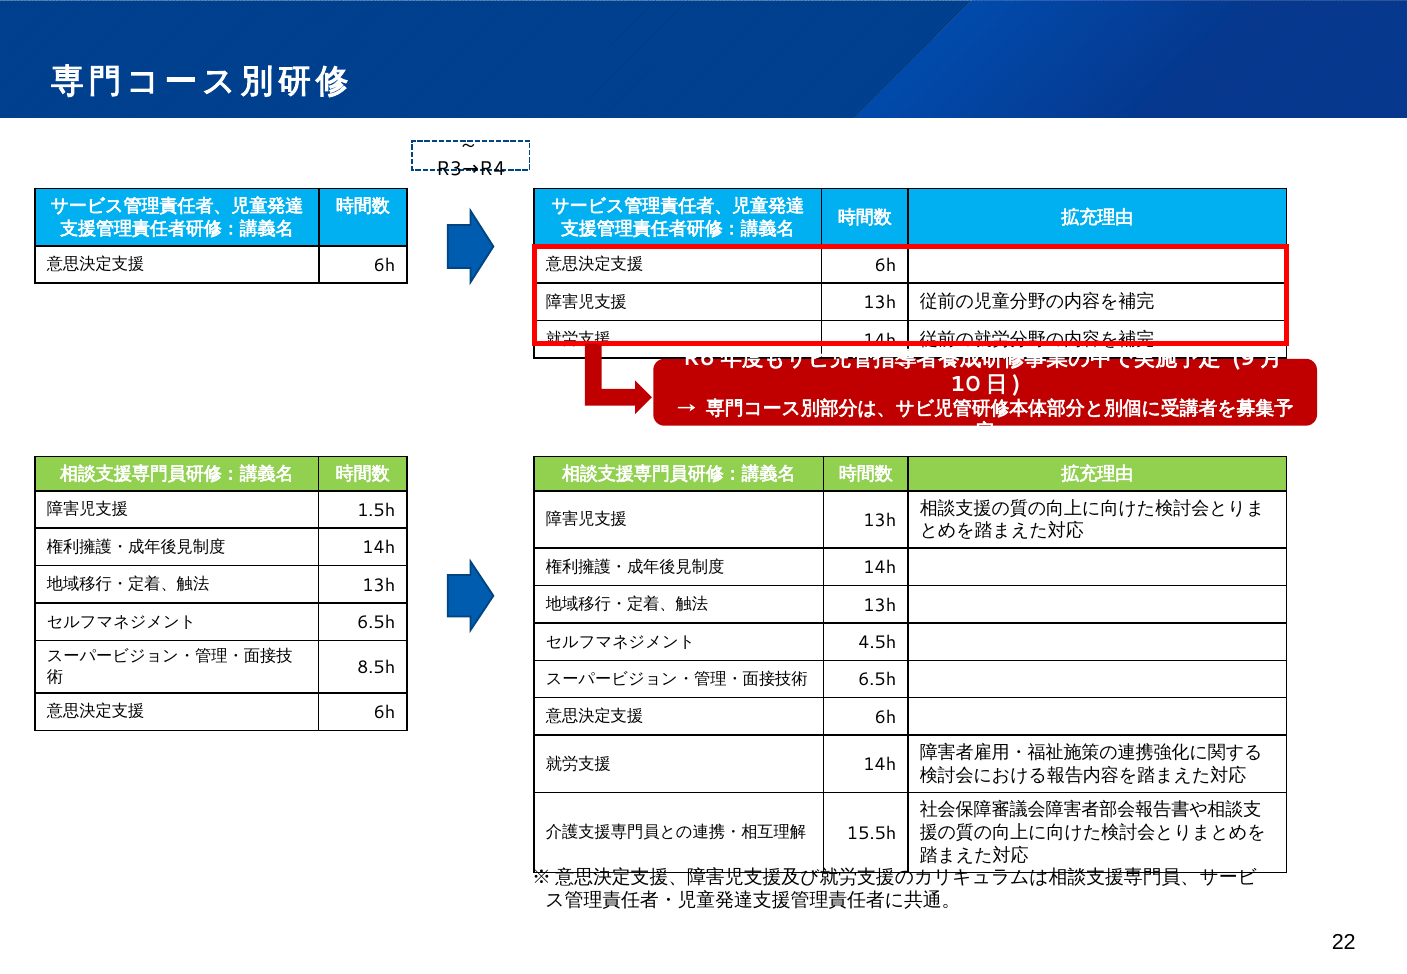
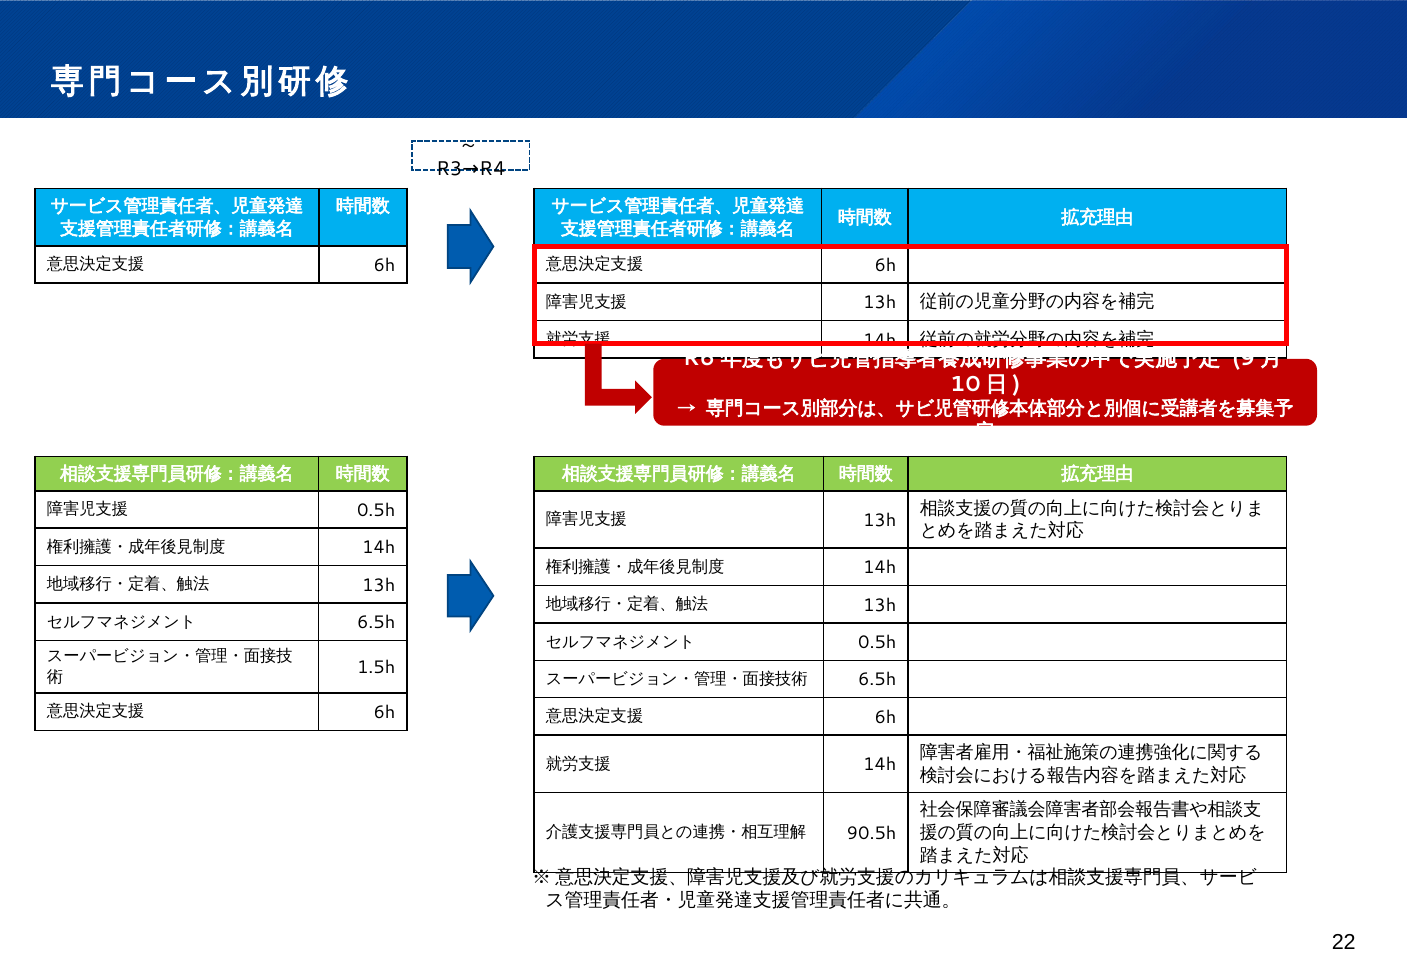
1.5h: 1.5h -> 0.5h (376, 511)
4.5h: 4.5h -> 0.5h (877, 643)
8.5h: 8.5h -> 1.5h (376, 668)
15.5h: 15.5h -> 90.5h (872, 833)
